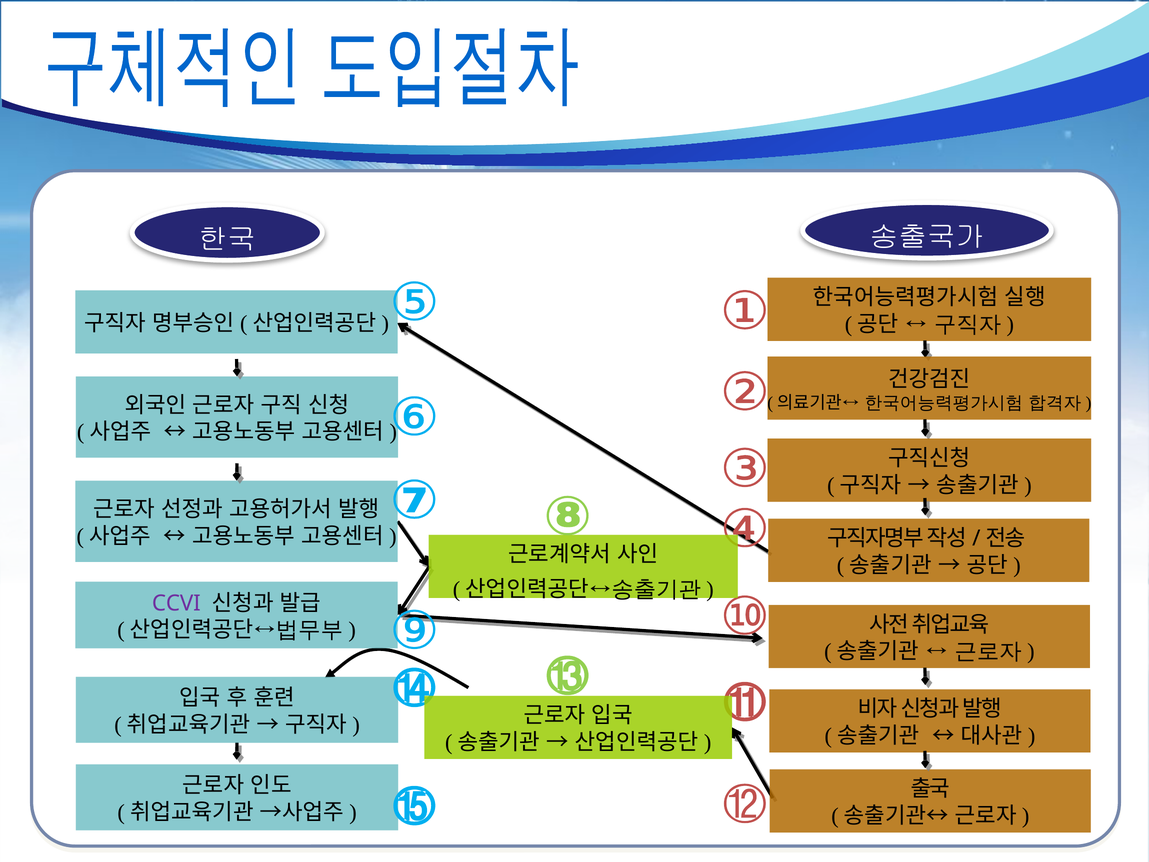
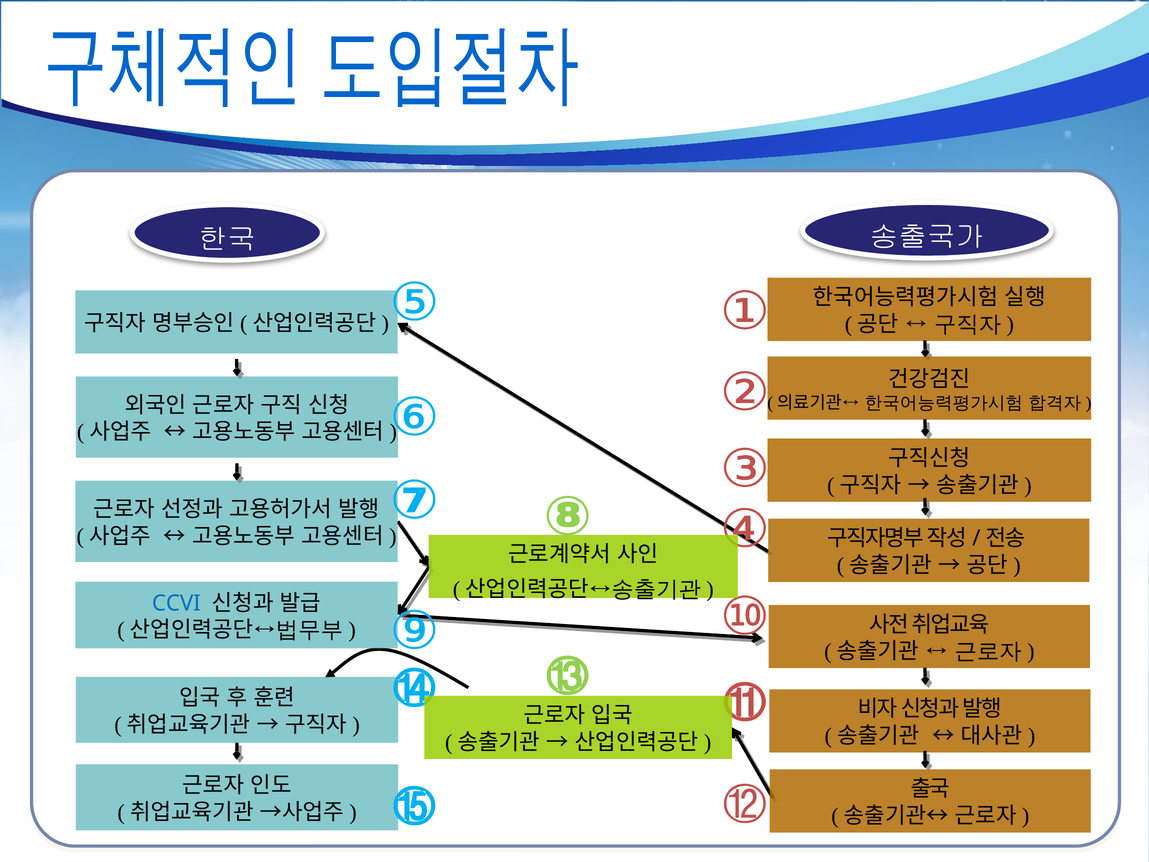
CCVI colour: purple -> blue (176, 603)
